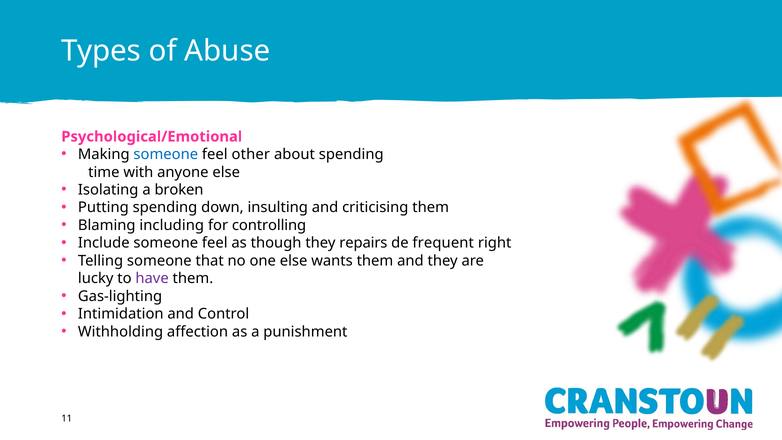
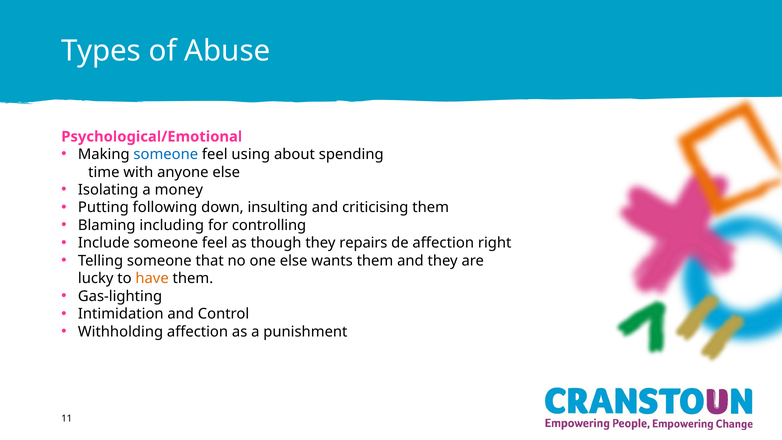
other: other -> using (251, 154)
broken: broken -> money (179, 190)
Putting spending: spending -> following (165, 208)
de frequent: frequent -> affection (443, 243)
have colour: purple -> orange (152, 278)
